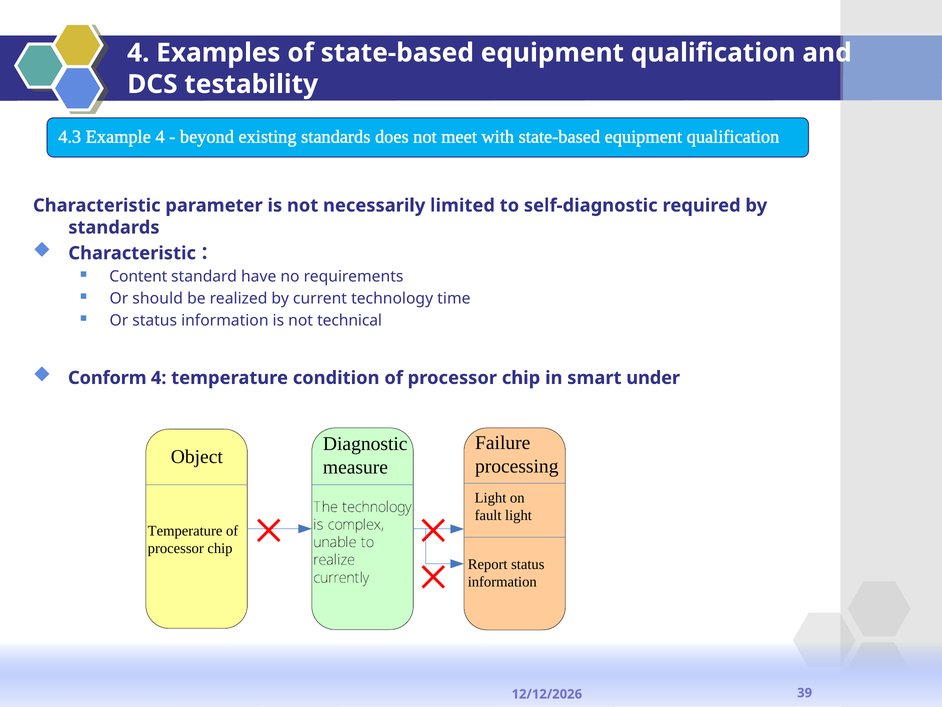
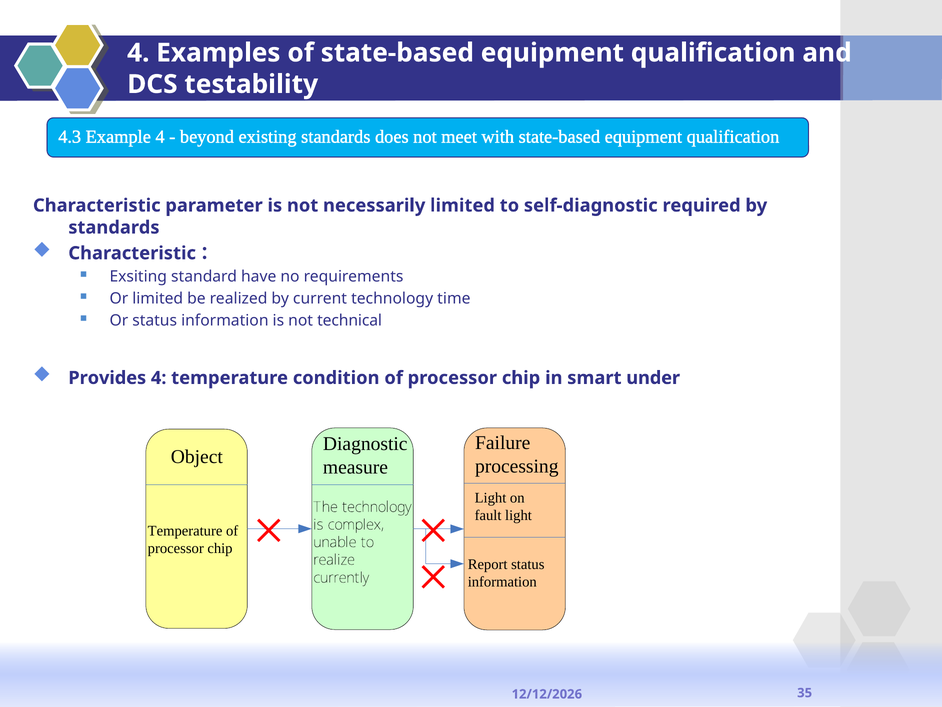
Content: Content -> Exsiting (138, 276)
Or should: should -> limited (158, 298)
Conform: Conform -> Provides (107, 378)
39: 39 -> 35 (805, 692)
